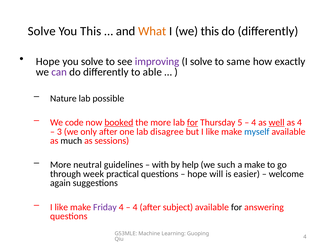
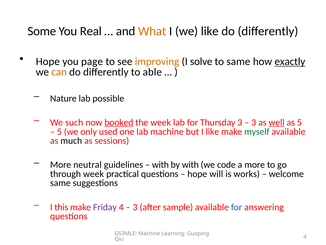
Solve: Solve -> Some (42, 31)
You This: This -> Real (91, 31)
we this: this -> like (210, 31)
you solve: solve -> page (92, 61)
improving colour: purple -> orange (157, 61)
exactly underline: none -> present (290, 61)
can colour: purple -> orange (59, 72)
code: code -> such (74, 122)
the more: more -> week (161, 122)
for underline: present -> none (193, 122)
Thursday 5: 5 -> 3 (240, 122)
4: 4 -> 3 (254, 122)
as 4: 4 -> 5 (299, 122)
3: 3 -> 5 (59, 131)
only after: after -> used (108, 131)
lab disagree: disagree -> machine (167, 131)
myself colour: blue -> green (257, 131)
by help: help -> with (190, 164)
such: such -> code (226, 164)
a make: make -> more (255, 164)
easier: easier -> works (247, 174)
again: again -> same (60, 183)
like: like -> this (61, 207)
4: 4 -> 3 (135, 207)
subject: subject -> sample (178, 207)
for colour: black -> blue (237, 207)
